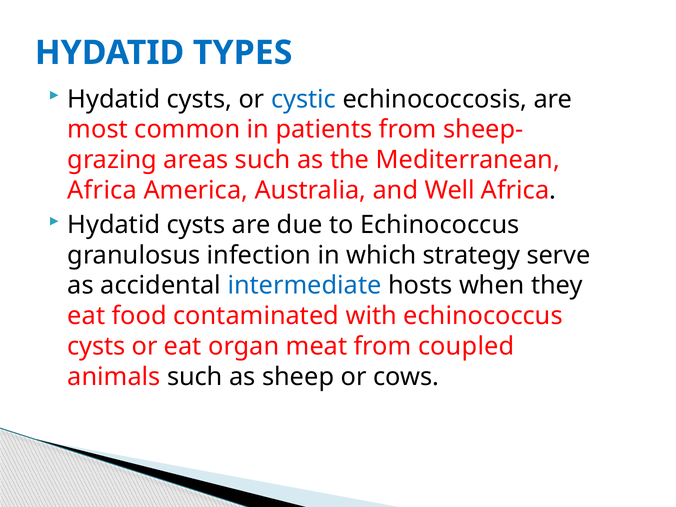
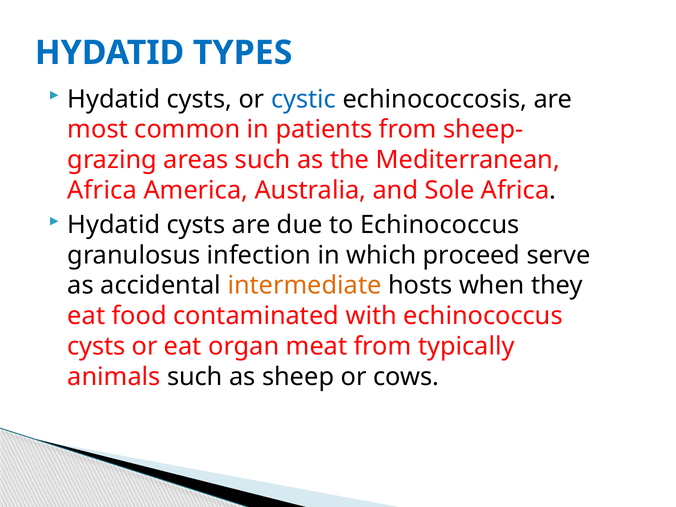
Well: Well -> Sole (450, 191)
strategy: strategy -> proceed (471, 255)
intermediate colour: blue -> orange (305, 286)
coupled: coupled -> typically (466, 347)
